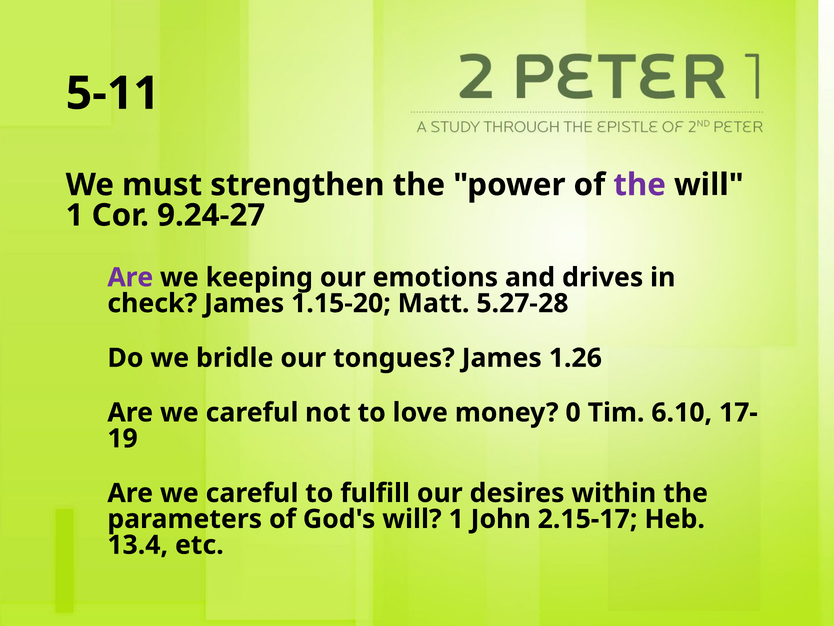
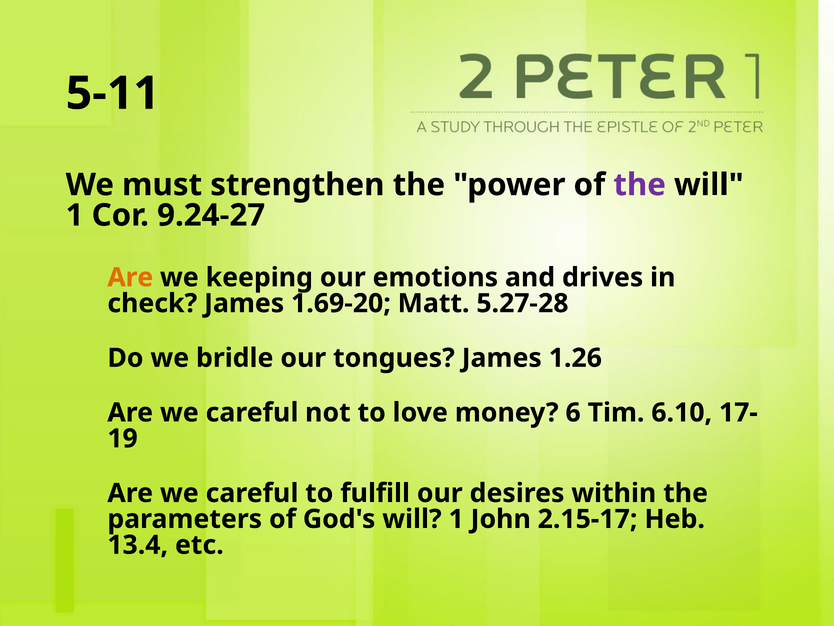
Are colour: purple -> orange (130, 277)
1.15-20: 1.15-20 -> 1.69-20 (341, 303)
0: 0 -> 6 (573, 412)
